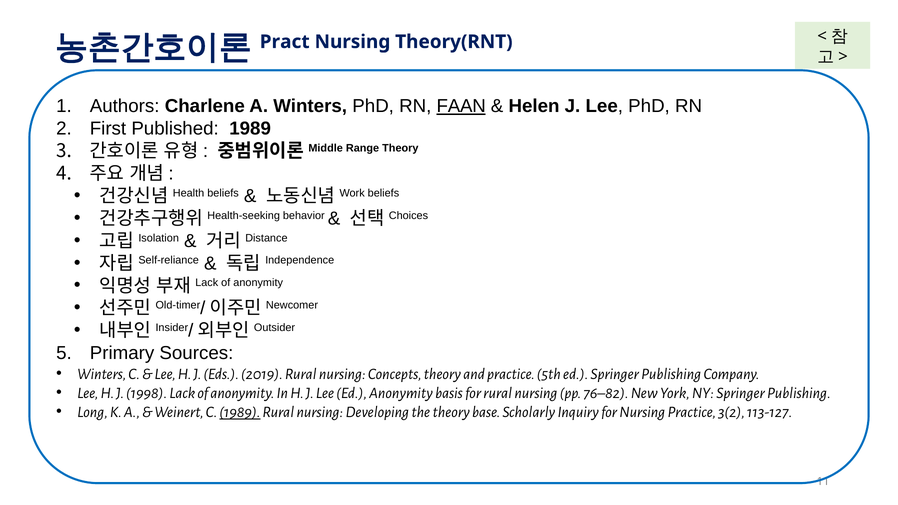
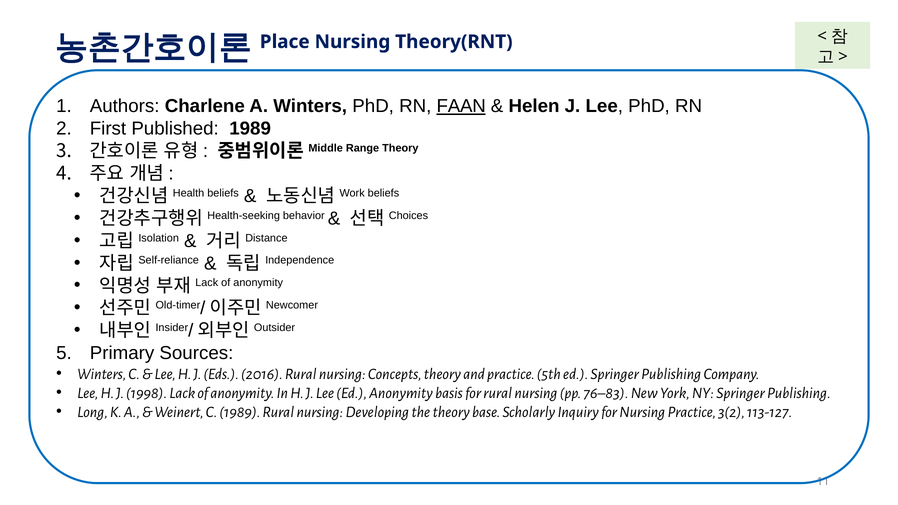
Pract: Pract -> Place (285, 42)
2019: 2019 -> 2016 (262, 374)
76–82: 76–82 -> 76–83 (606, 393)
1989 underline: present -> none (240, 412)
